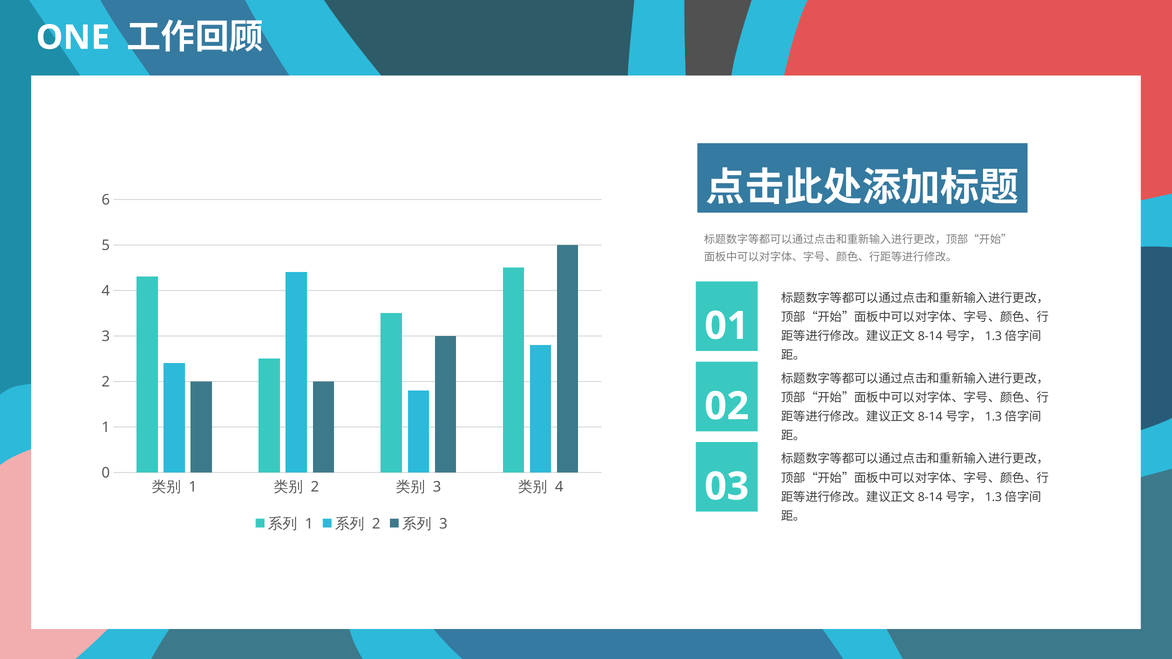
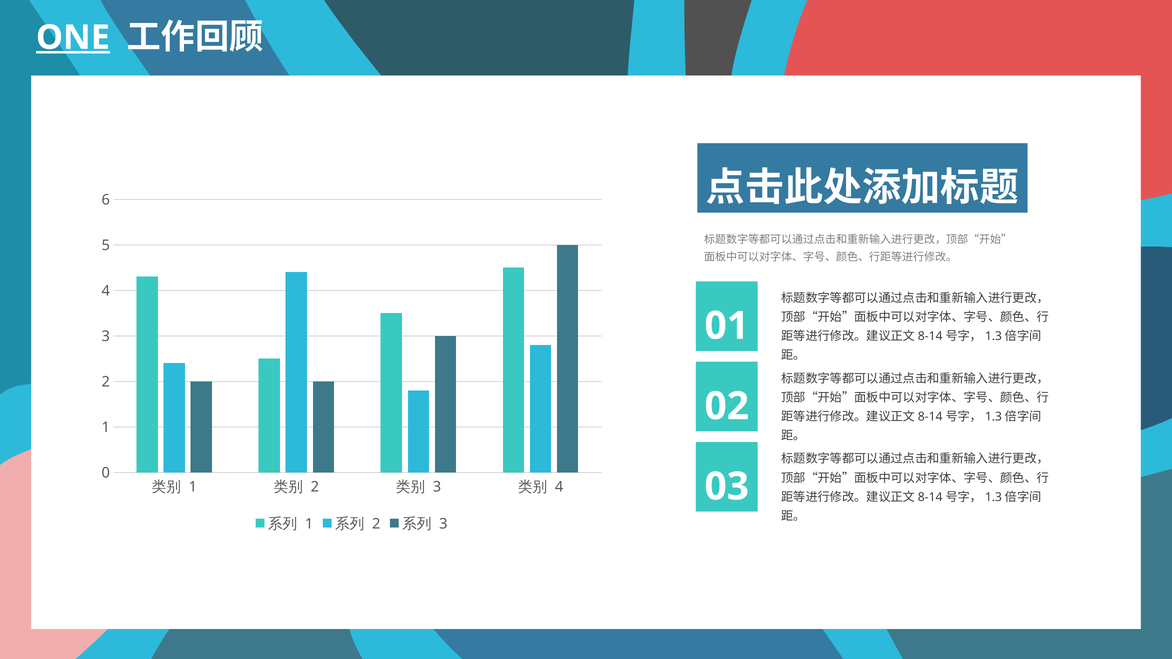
ONE underline: none -> present (73, 38)
